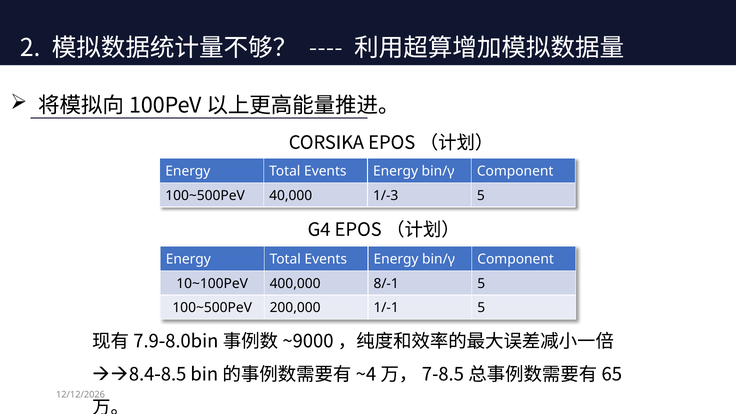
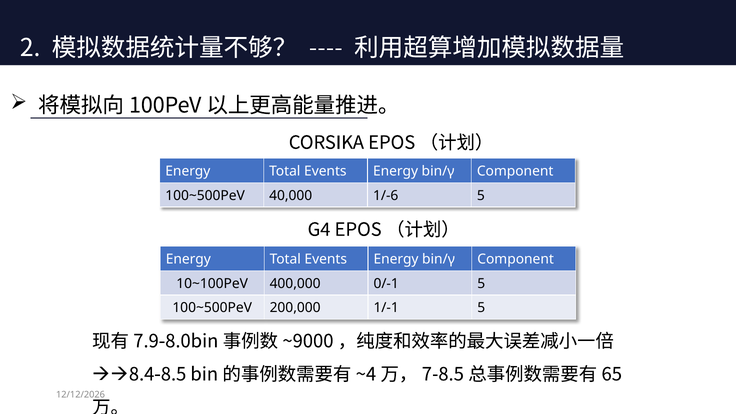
1/-3: 1/-3 -> 1/-6 (386, 196)
8/-1: 8/-1 -> 0/-1 (386, 284)
